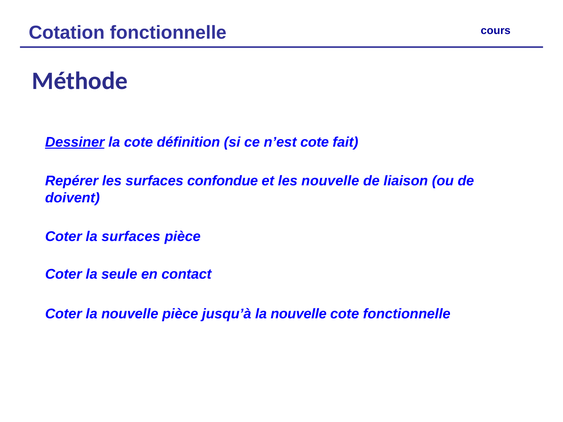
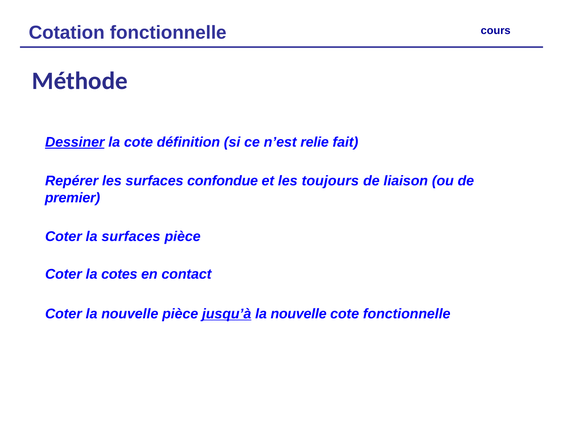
n’est cote: cote -> relie (315, 142)
les nouvelle: nouvelle -> toujours (330, 181)
doivent: doivent -> premier (73, 198)
seule: seule -> cotes (119, 274)
jusqu’à underline: none -> present (227, 314)
